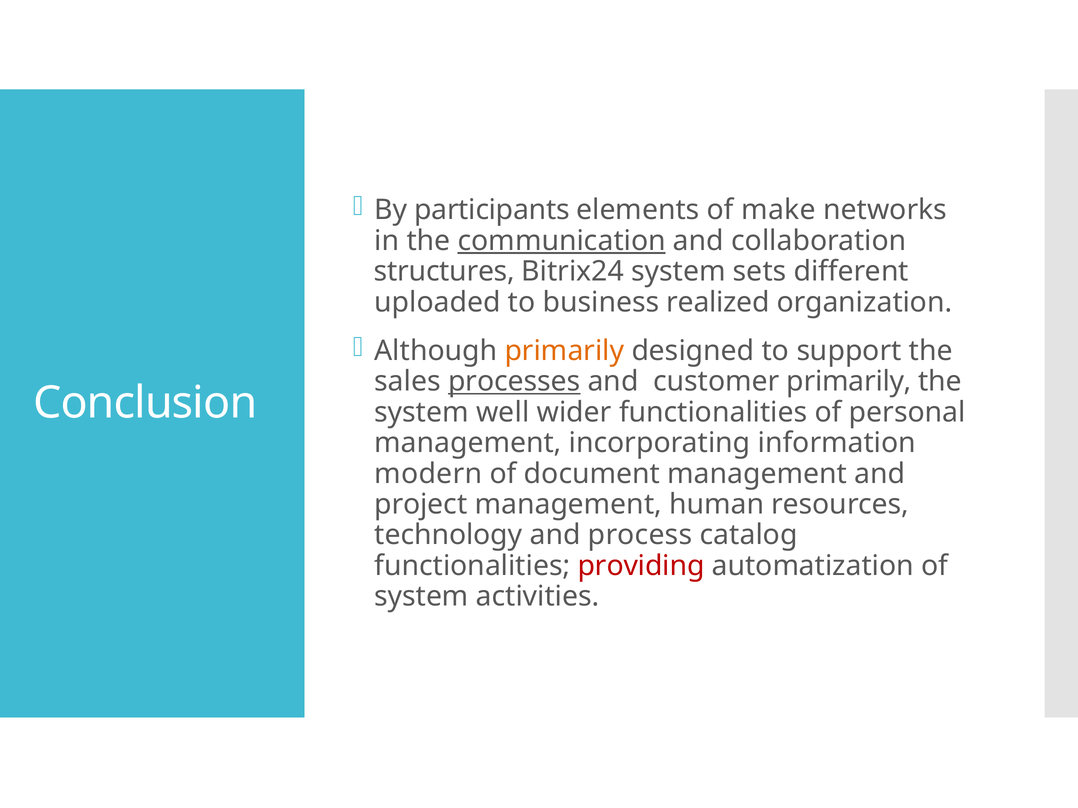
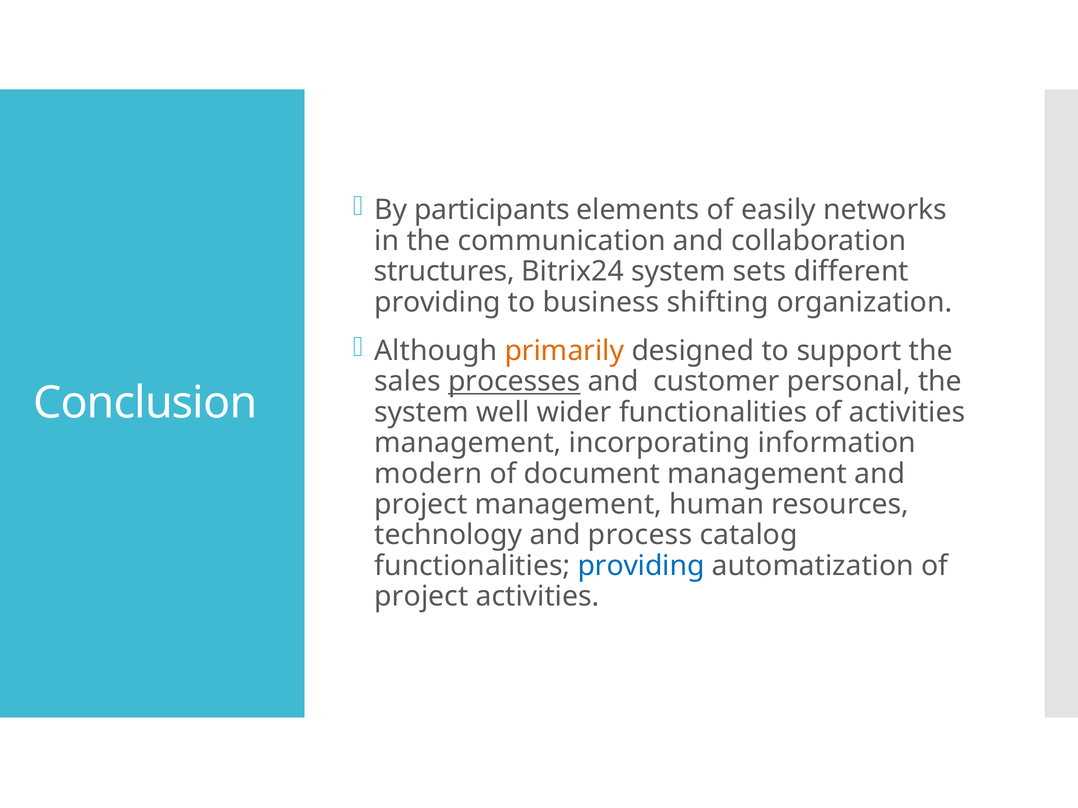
make: make -> easily (779, 210)
communication underline: present -> none (562, 241)
uploaded: uploaded -> providing (438, 302)
realized: realized -> shifting (718, 302)
customer primarily: primarily -> personal (849, 382)
of personal: personal -> activities (907, 412)
providing colour: red -> blue (641, 566)
system: system -> project (421, 597)
